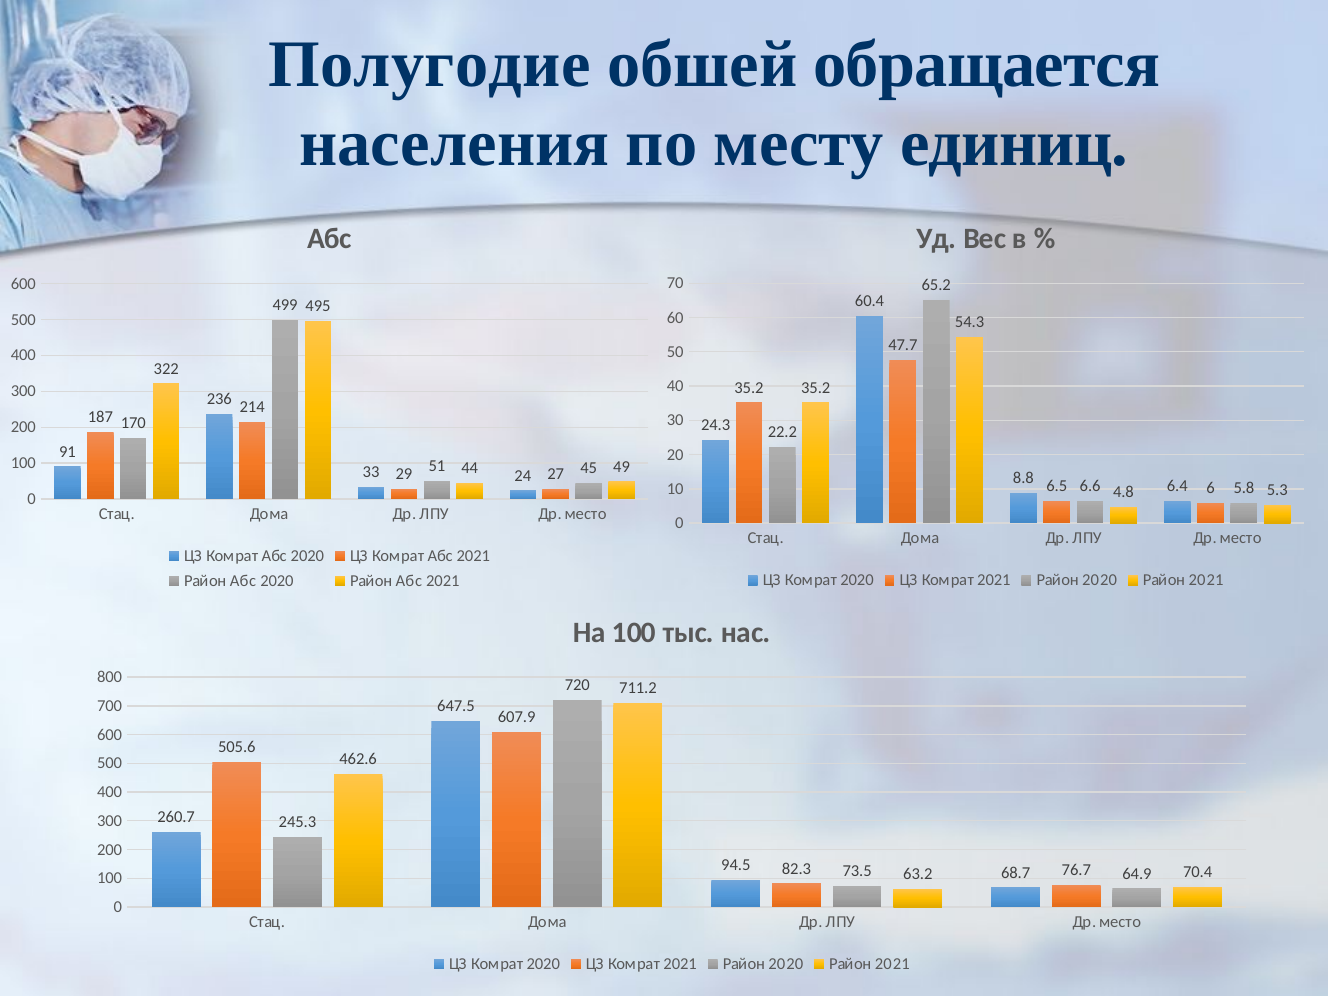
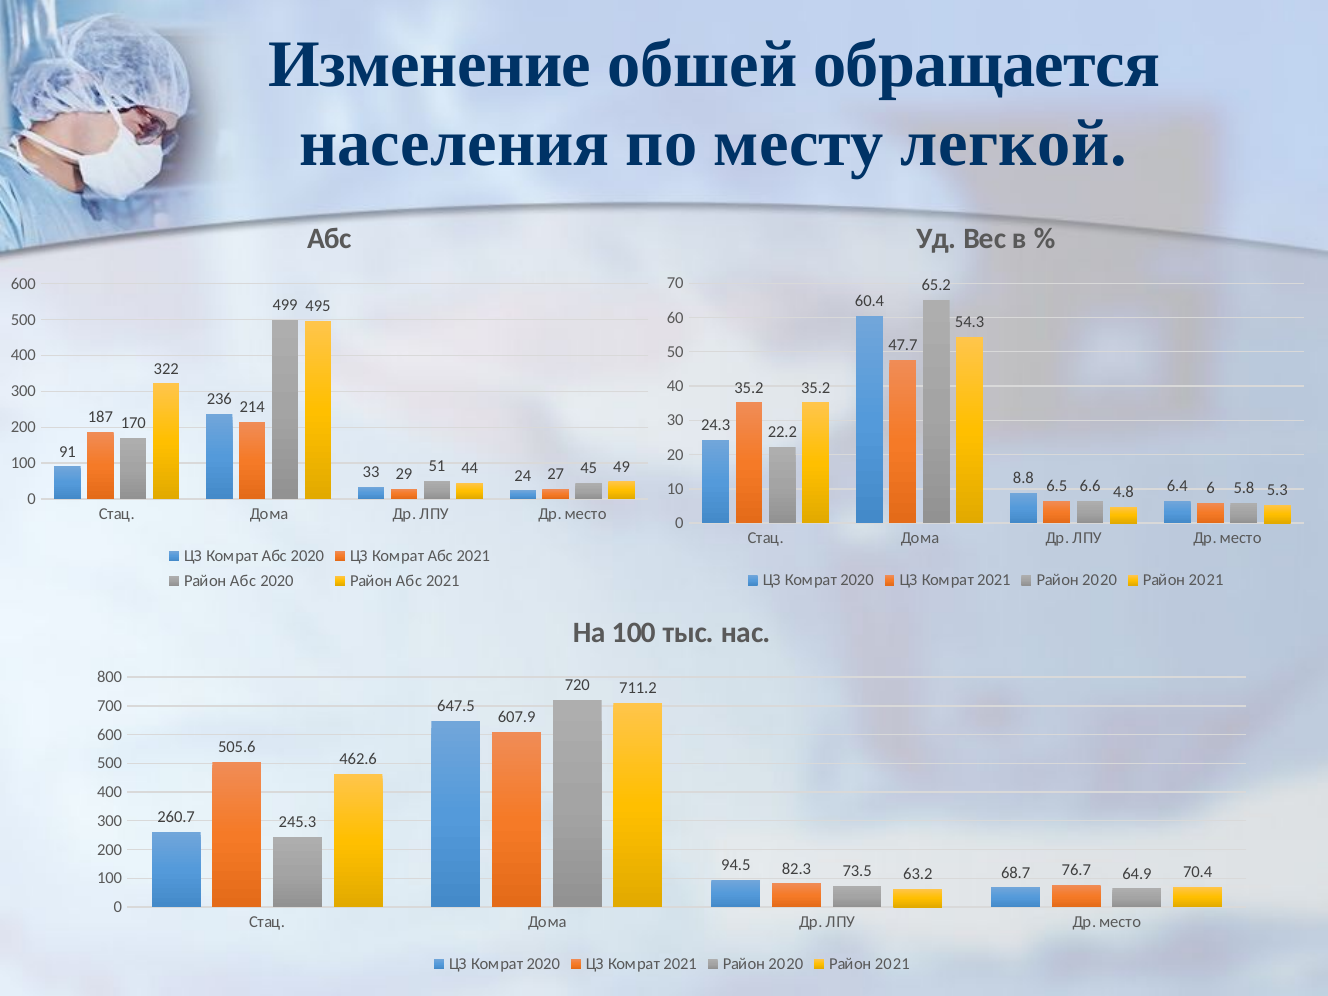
Полугодие: Полугодие -> Изменение (430, 64)
единиц: единиц -> легкой (1014, 144)
